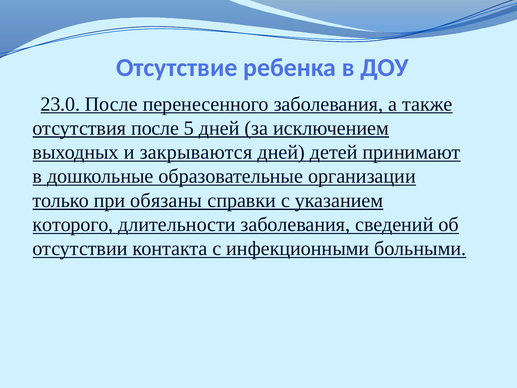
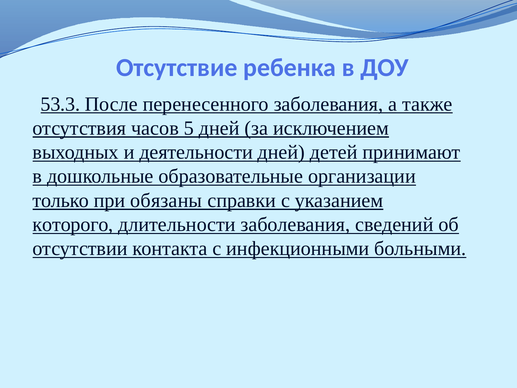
23.0: 23.0 -> 53.3 (60, 104)
отсутствия после: после -> часов (155, 128)
закрываются: закрываются -> деятельности (196, 152)
